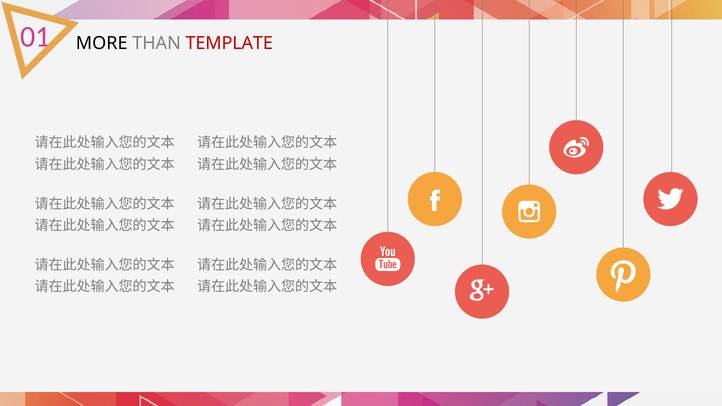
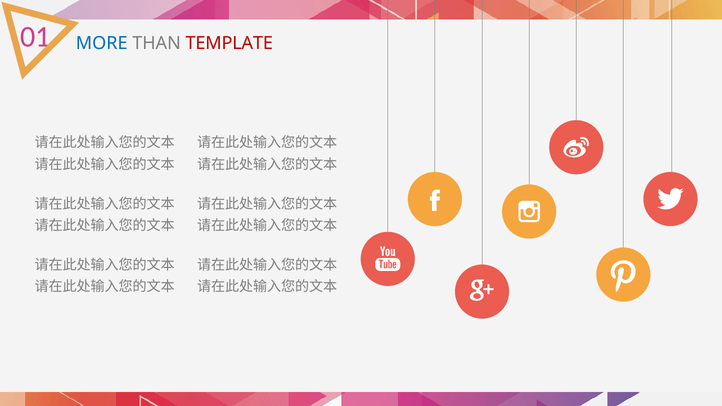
MORE colour: black -> blue (102, 44)
